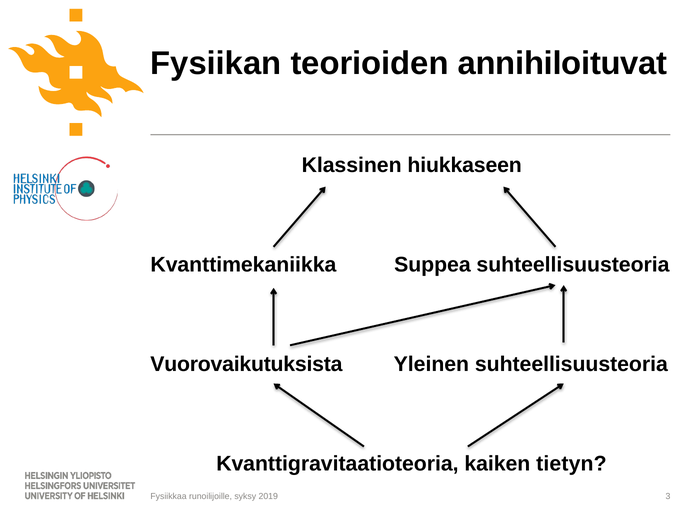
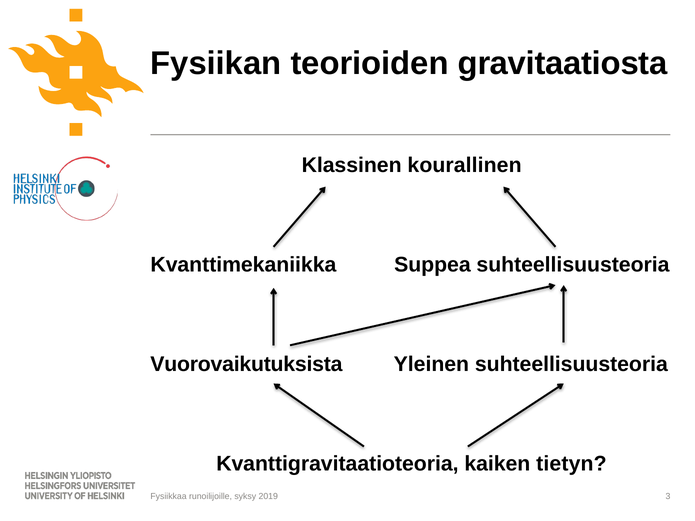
annihiloituvat: annihiloituvat -> gravitaatiosta (563, 64)
hiukkaseen: hiukkaseen -> kourallinen (465, 165)
